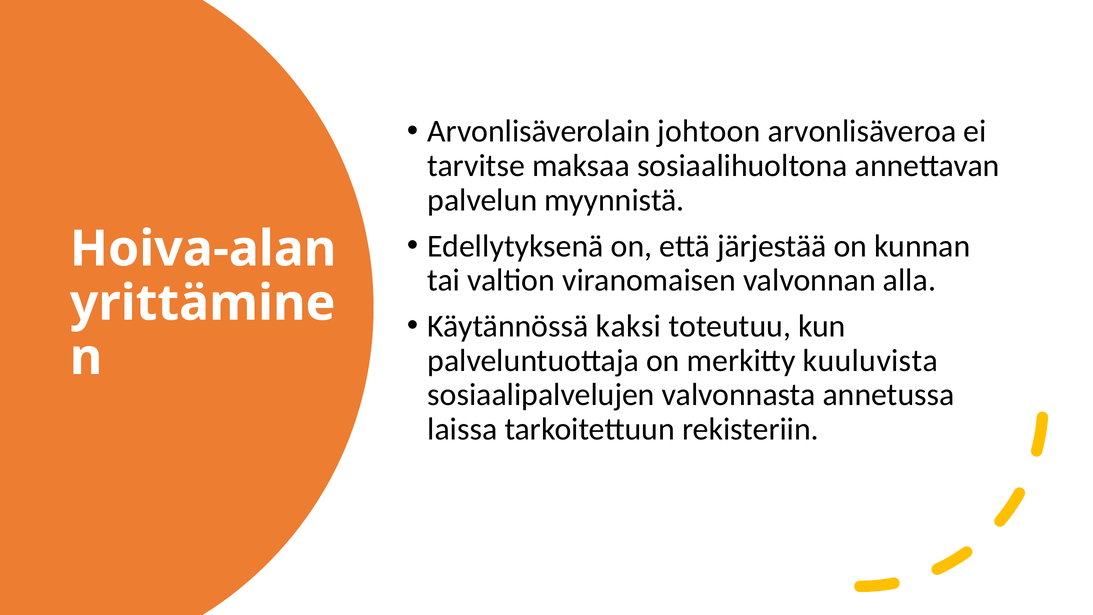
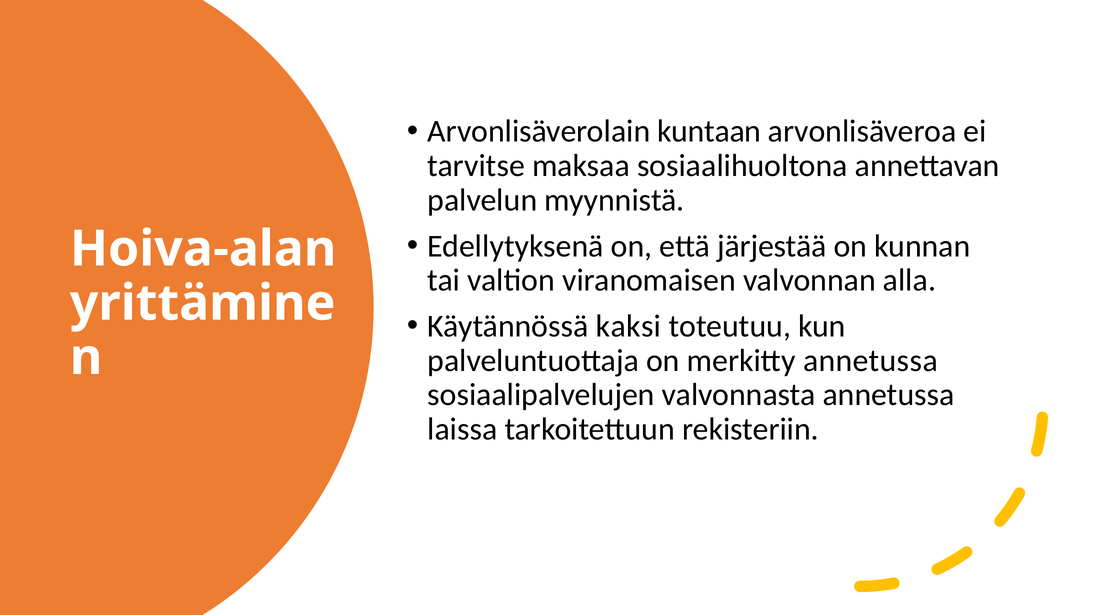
johtoon: johtoon -> kuntaan (709, 131)
merkitty kuuluvista: kuuluvista -> annetussa (870, 360)
